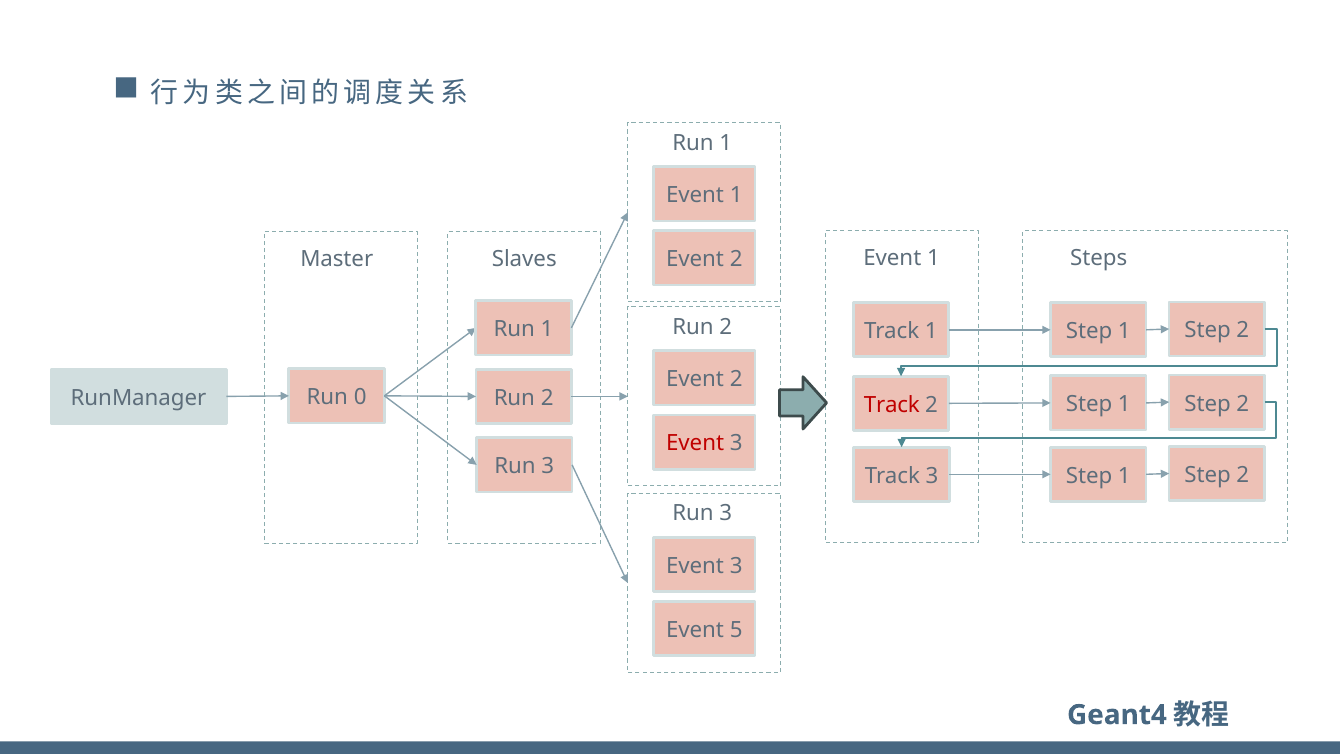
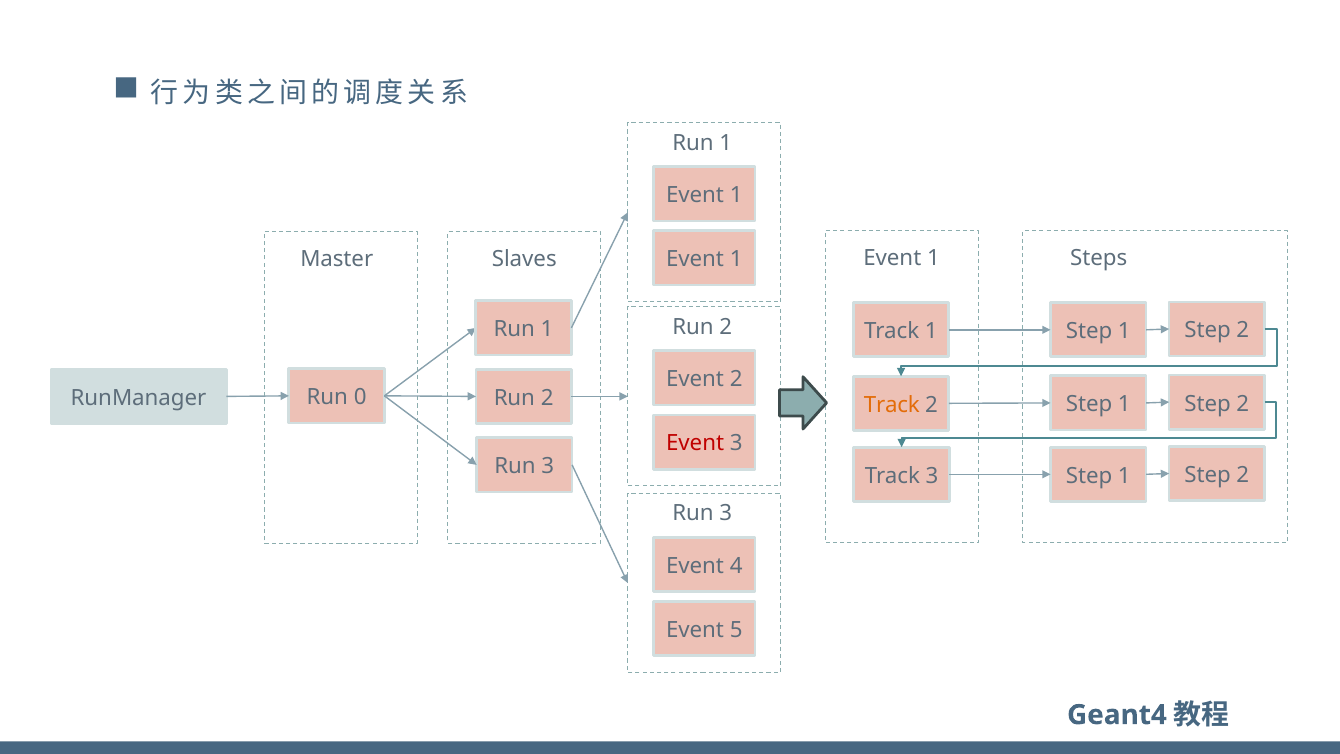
Slaves Event 2: 2 -> 1 (736, 259)
Track colour: red -> orange (892, 405)
3: 3 -> 4 (736, 566)
